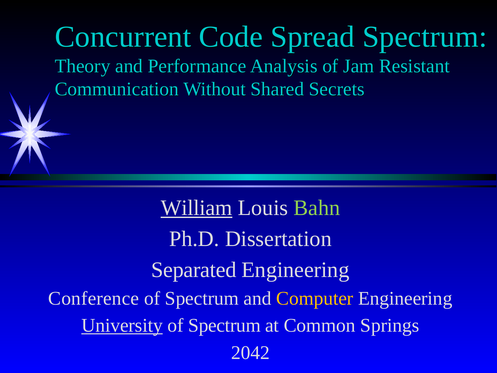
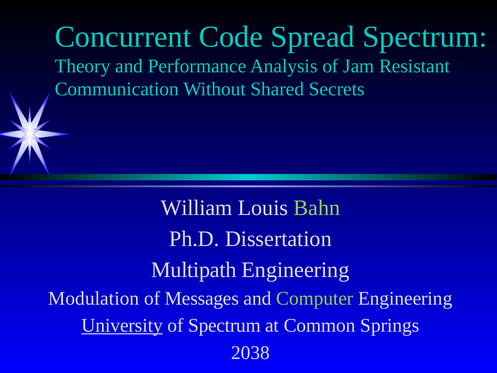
William underline: present -> none (197, 208)
Separated: Separated -> Multipath (194, 270)
Conference: Conference -> Modulation (94, 298)
Spectrum: Spectrum -> Messages (202, 298)
Computer colour: yellow -> light green (315, 298)
2042: 2042 -> 2038 (251, 352)
